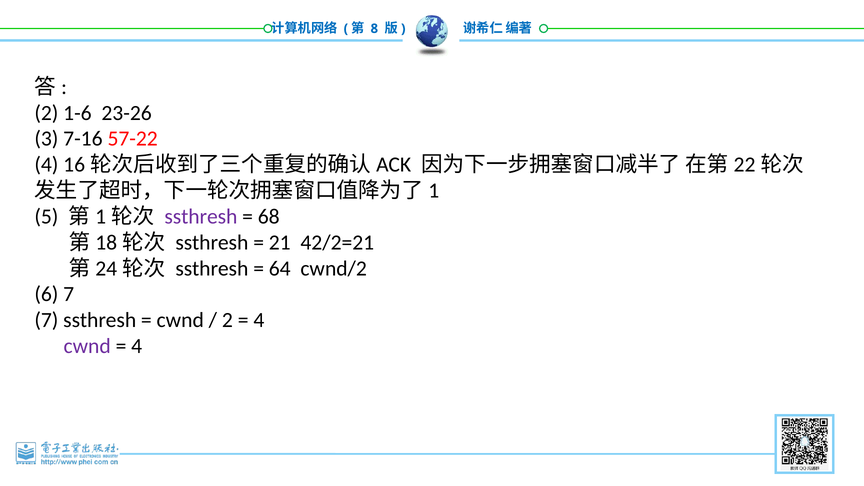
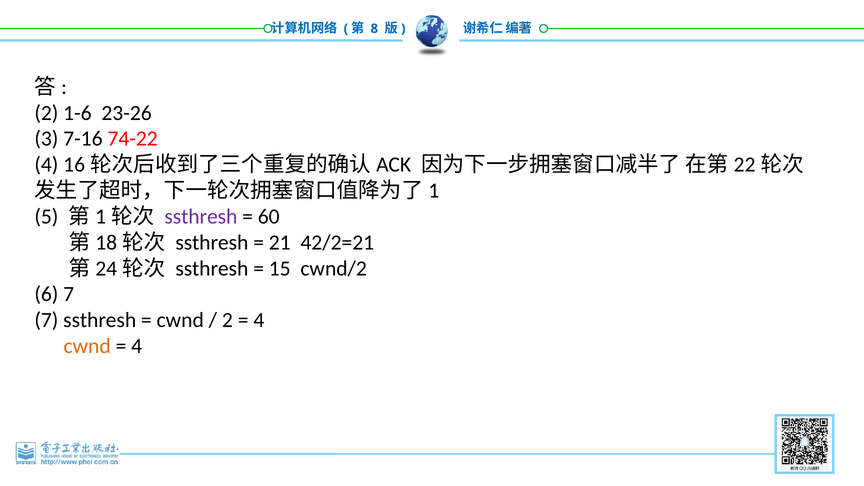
57-22: 57-22 -> 74-22 (133, 139)
68: 68 -> 60 (269, 217)
64: 64 -> 15 (280, 268)
cwnd colour: purple -> orange (87, 346)
